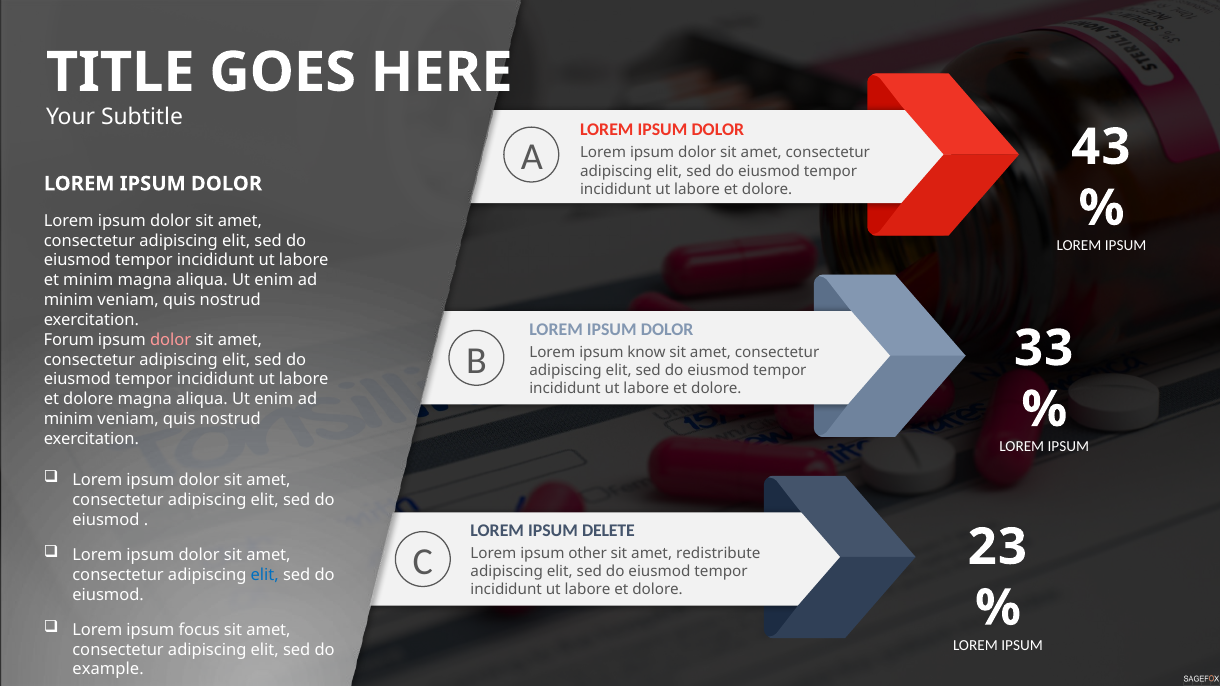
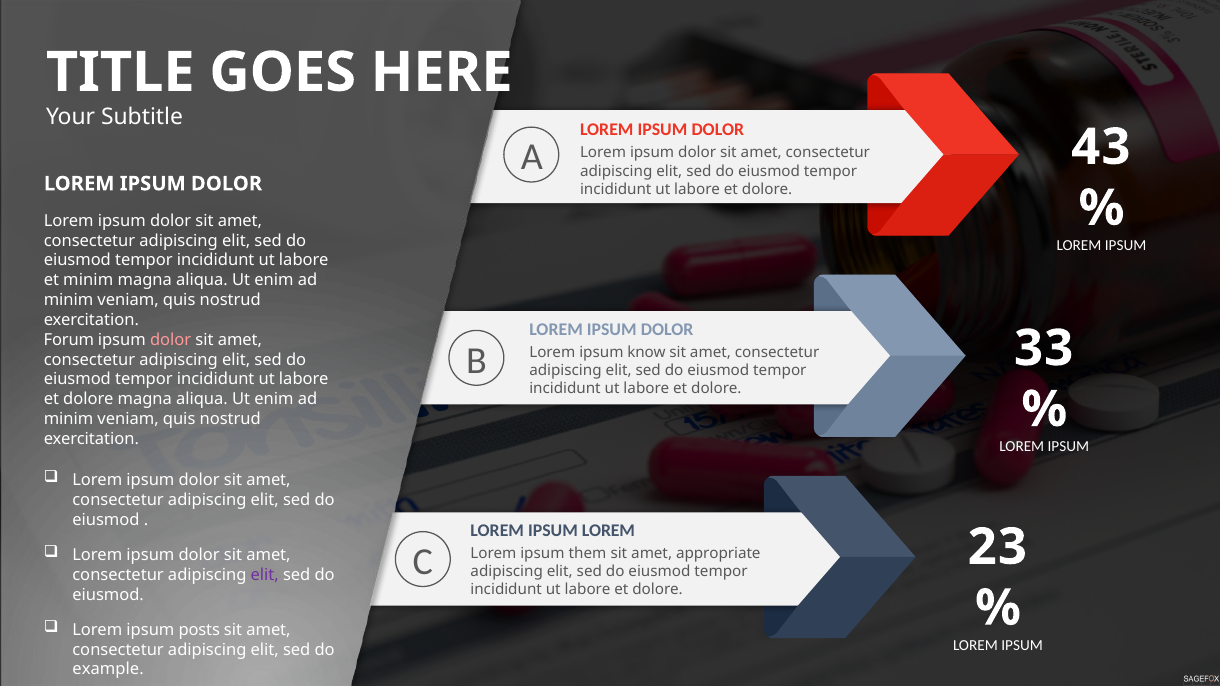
IPSUM DELETE: DELETE -> LOREM (608, 531)
other: other -> them (588, 554)
redistribute: redistribute -> appropriate (718, 554)
elit colour: blue -> purple (265, 575)
focus: focus -> posts (199, 630)
